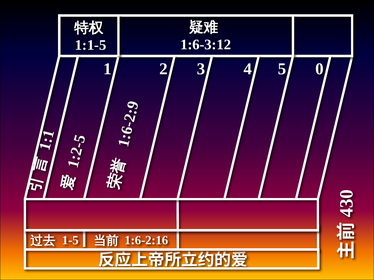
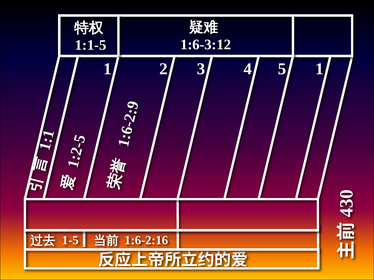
5 0: 0 -> 1 (319, 69)
